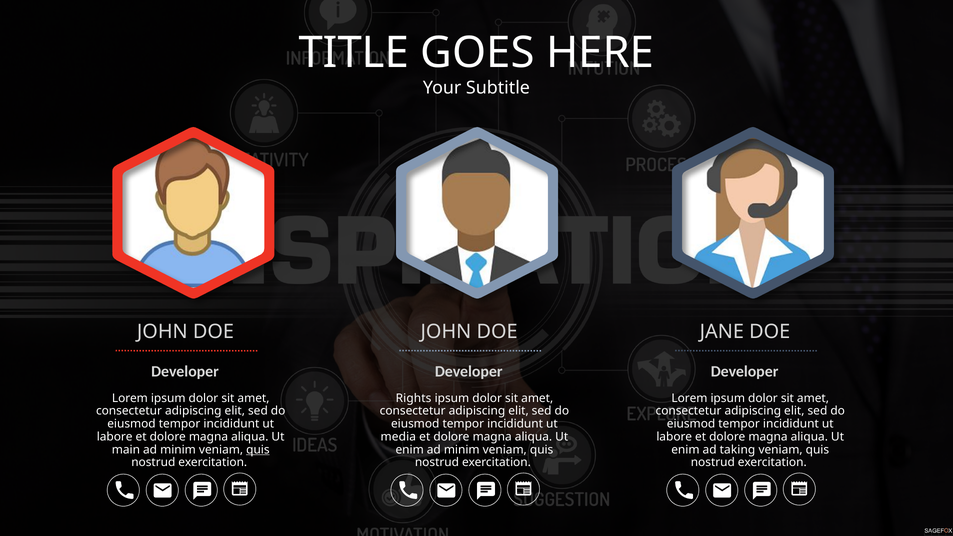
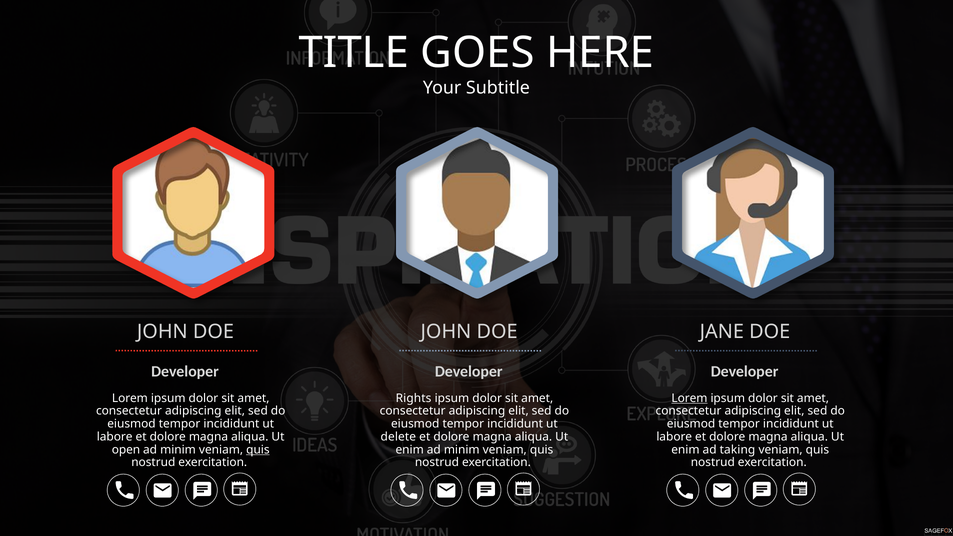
Lorem underline: none -> present (689, 398)
media: media -> delete (398, 437)
main: main -> open (126, 450)
